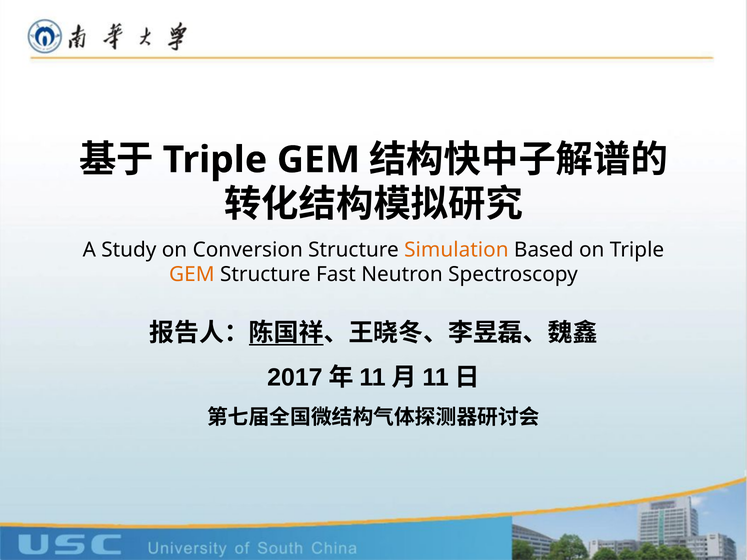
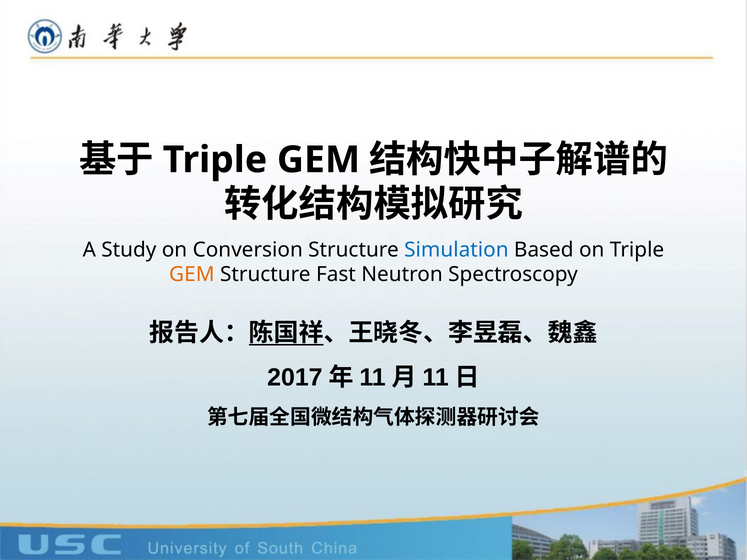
Simulation colour: orange -> blue (456, 250)
